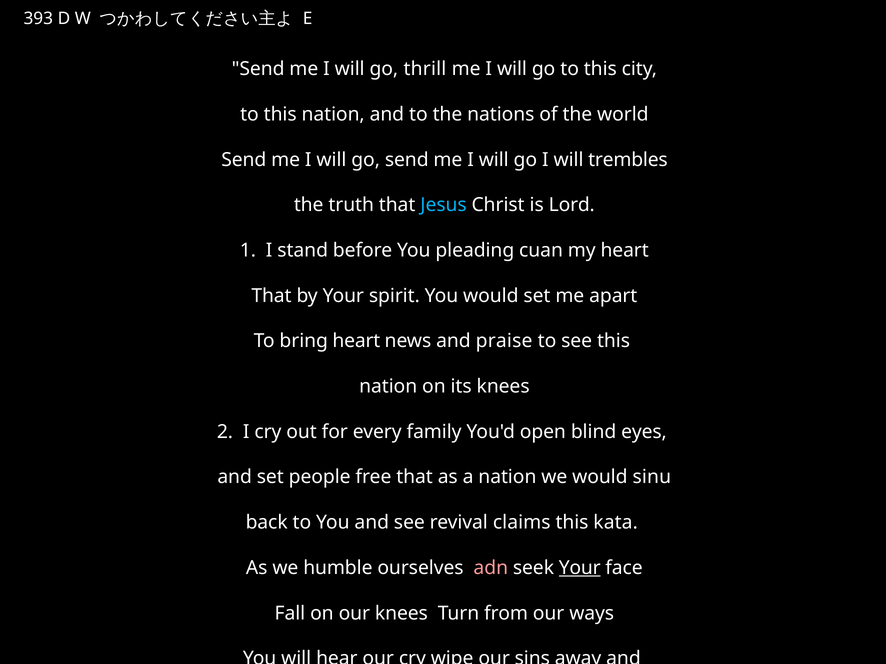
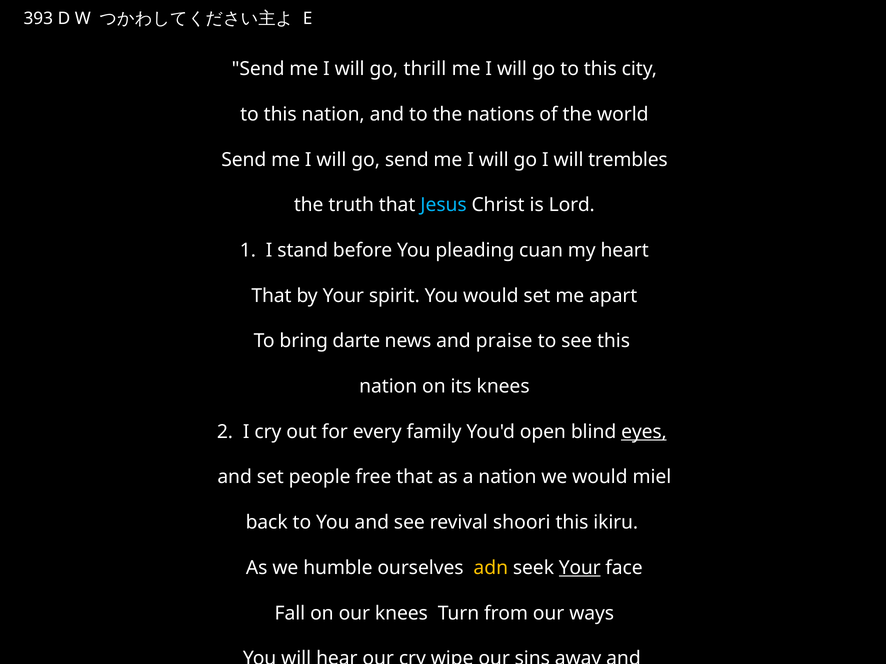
bring heart: heart -> darte (356, 341)
eyes underline: none -> present (644, 432)
sinu: sinu -> miel (652, 477)
claims: claims -> shoori (522, 523)
kata: kata -> ikiru (616, 523)
adn colour: pink -> yellow (491, 568)
